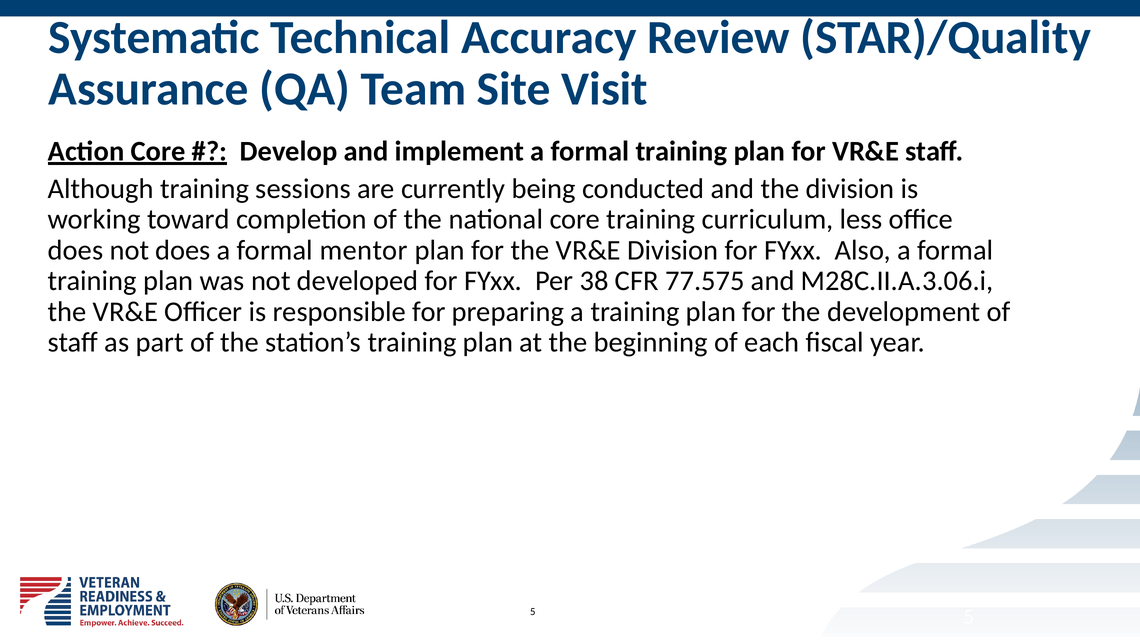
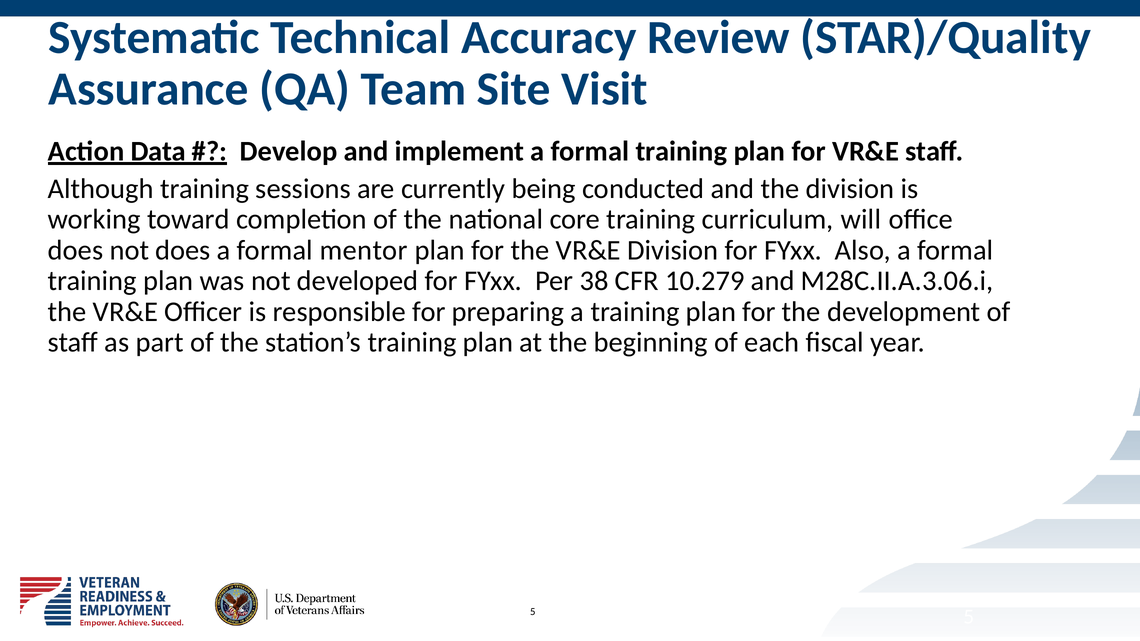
Action Core: Core -> Data (158, 151)
less: less -> will (861, 220)
77.575: 77.575 -> 10.279 (705, 281)
